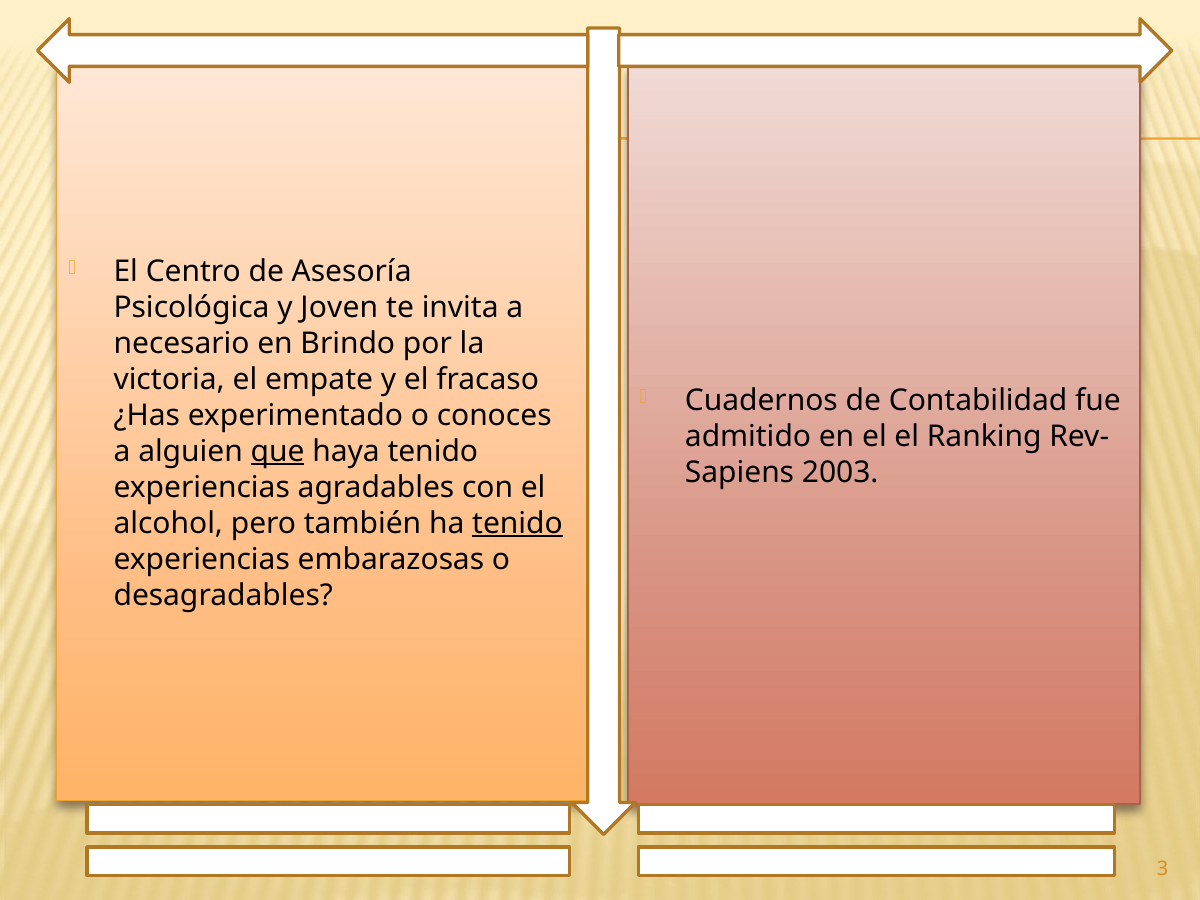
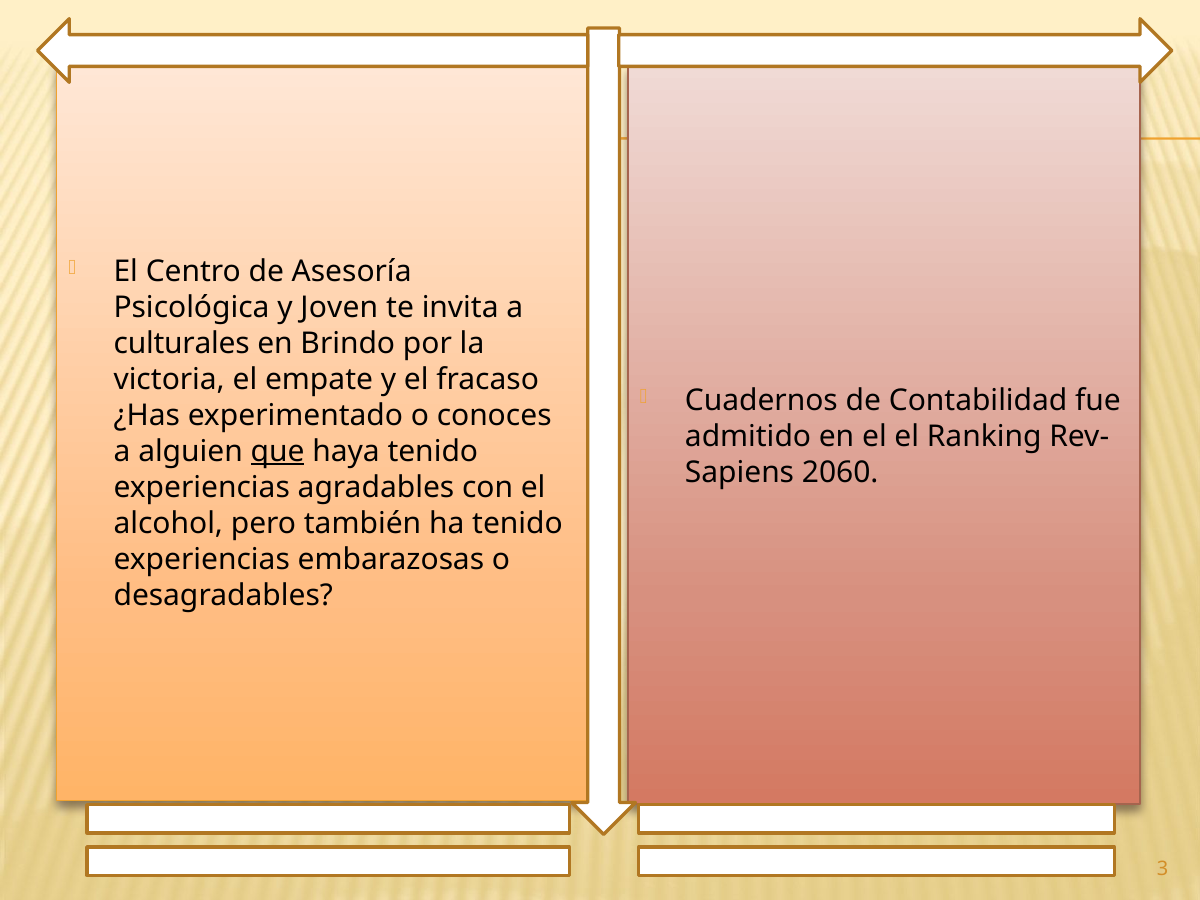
necesario: necesario -> culturales (182, 343)
2003: 2003 -> 2060 (840, 473)
tenido underline: present -> none (517, 523)
